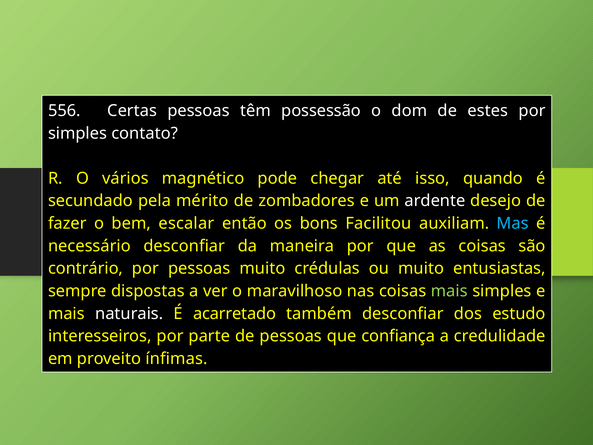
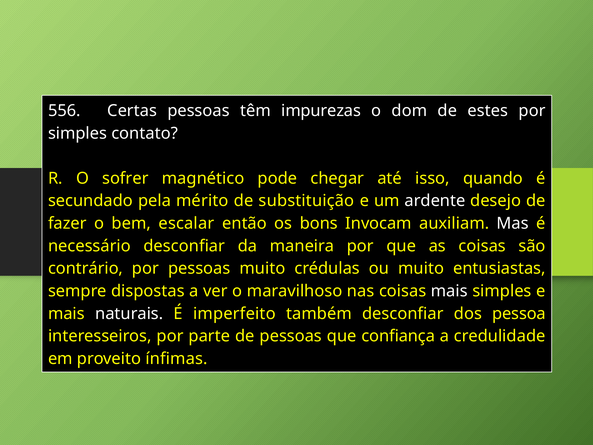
possessão: possessão -> impurezas (321, 111)
vários: vários -> sofrer (125, 178)
zombadores: zombadores -> substituição (306, 201)
Facilitou: Facilitou -> Invocam (379, 223)
Mas colour: light blue -> white (513, 223)
mais colour: light green -> white (449, 291)
acarretado: acarretado -> imperfeito (234, 313)
estudo: estudo -> pessoa (519, 313)
